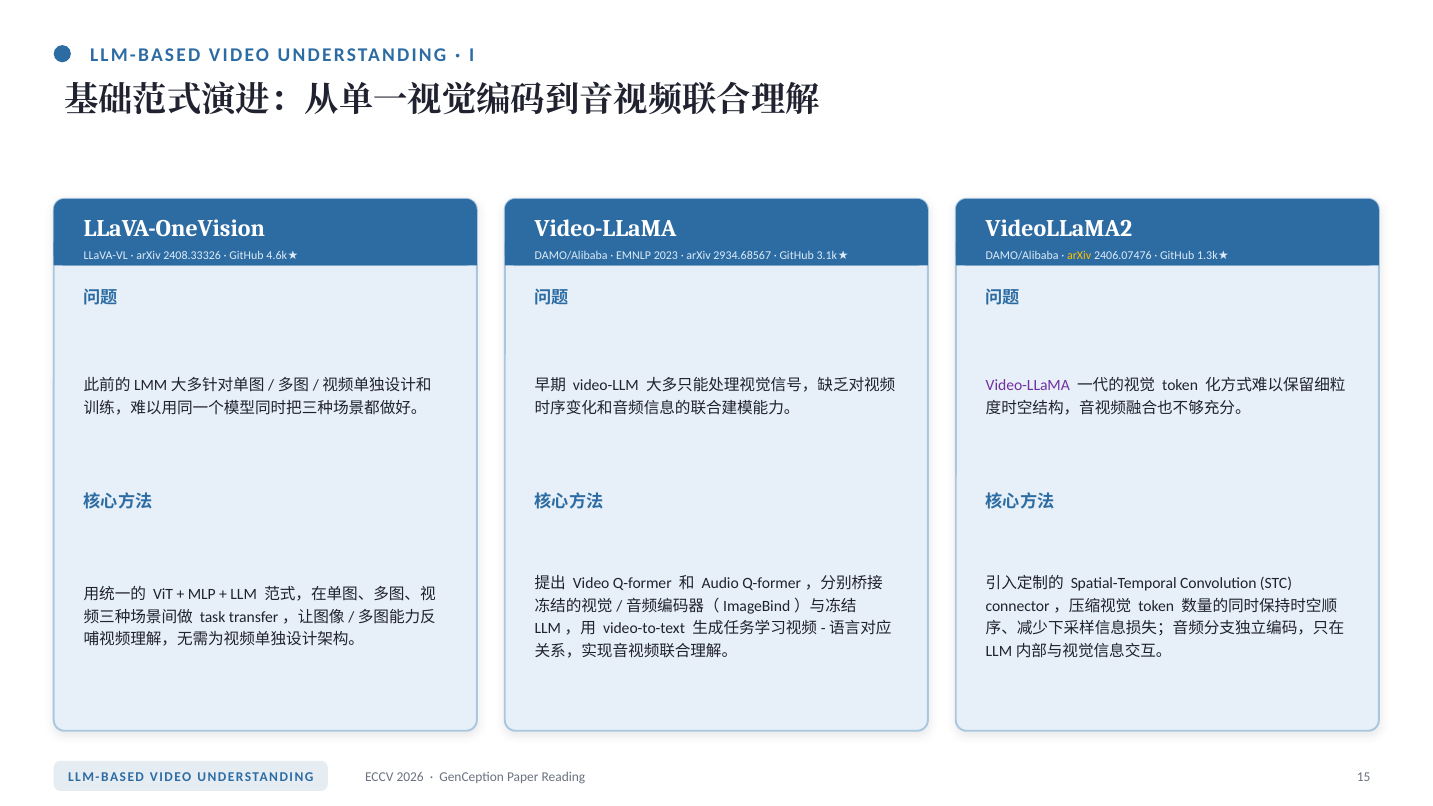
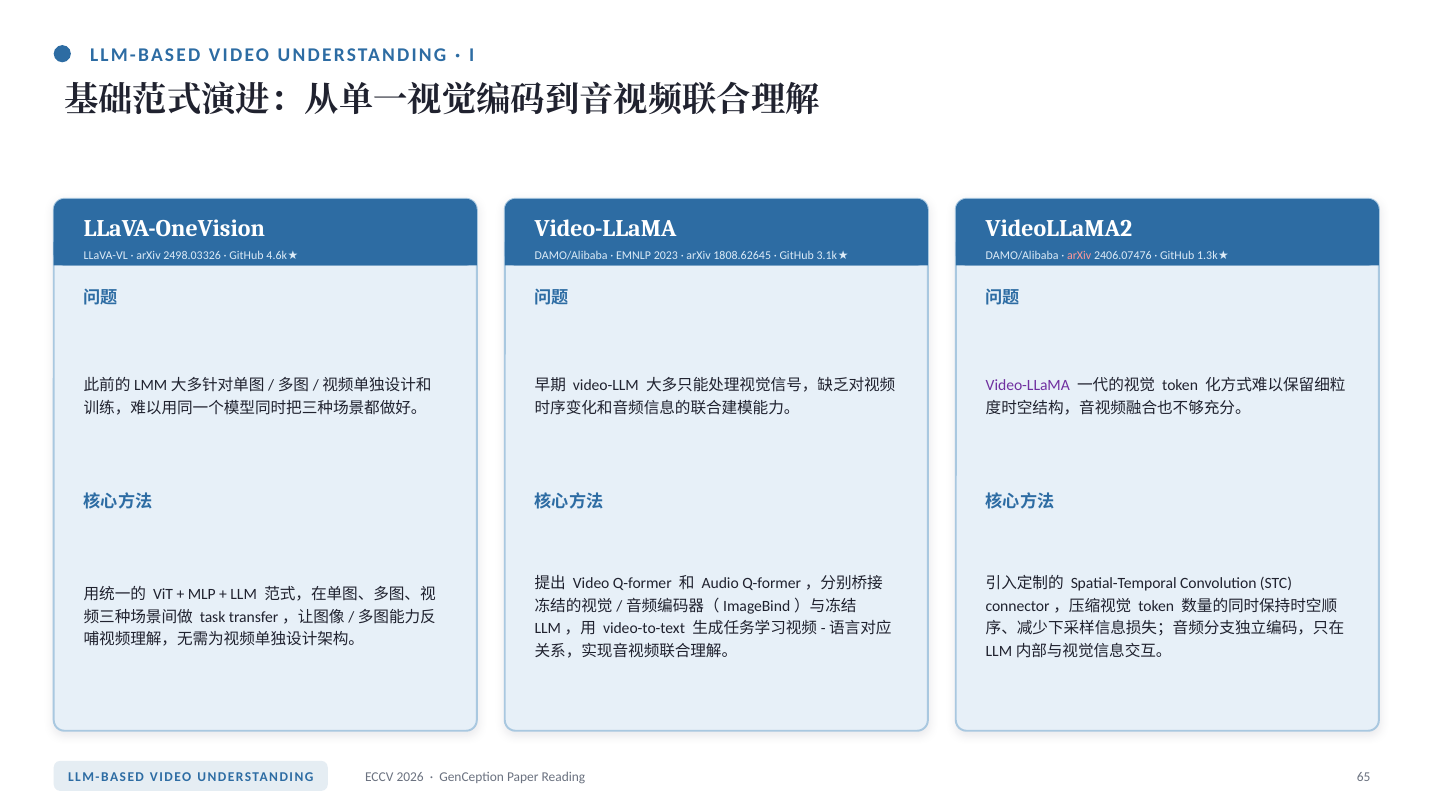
2408.33326: 2408.33326 -> 2498.03326 (192, 256)
2934.68567: 2934.68567 -> 1808.62645 (742, 256)
arXiv colour: yellow -> pink (1079, 256)
15: 15 -> 65 (1364, 777)
